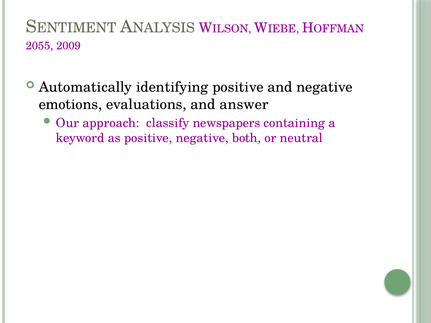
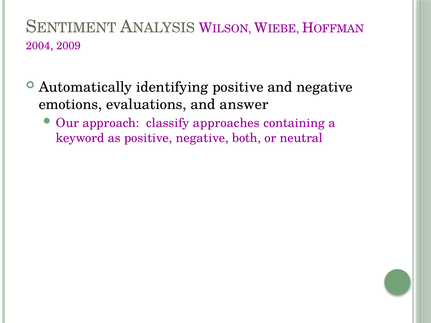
2055: 2055 -> 2004 (40, 46)
newspapers: newspapers -> approaches (226, 123)
